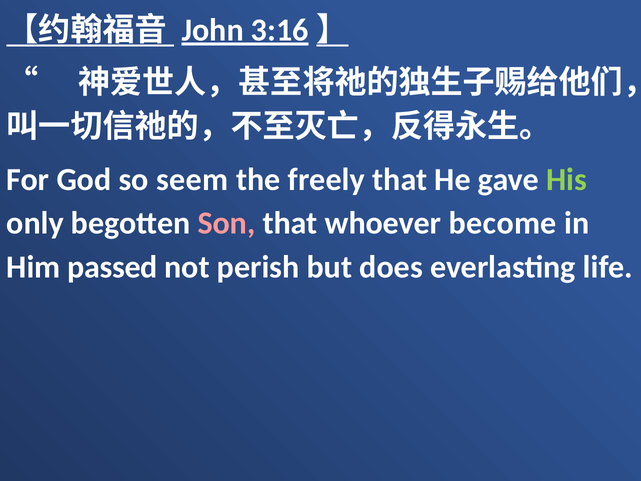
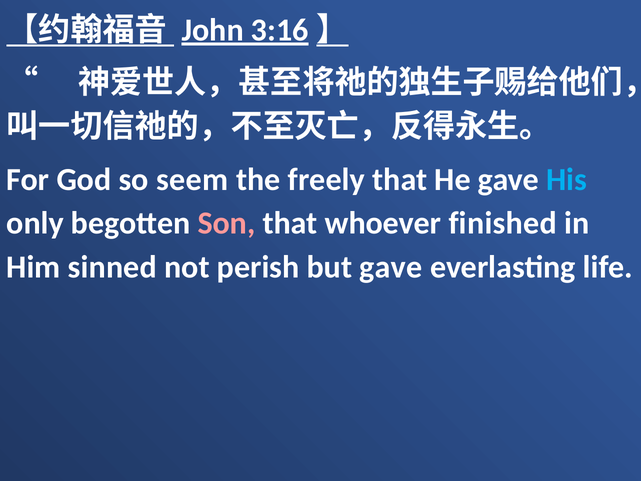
His colour: light green -> light blue (567, 179)
become: become -> finished (503, 223)
passed: passed -> sinned (112, 267)
but does: does -> gave (391, 267)
